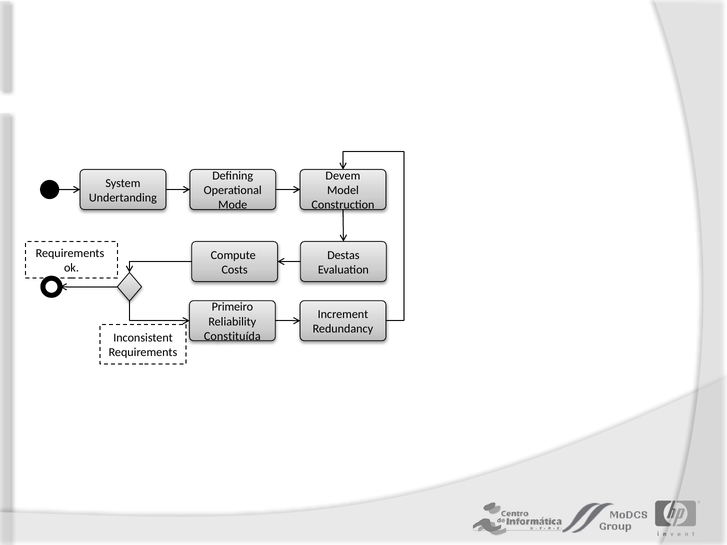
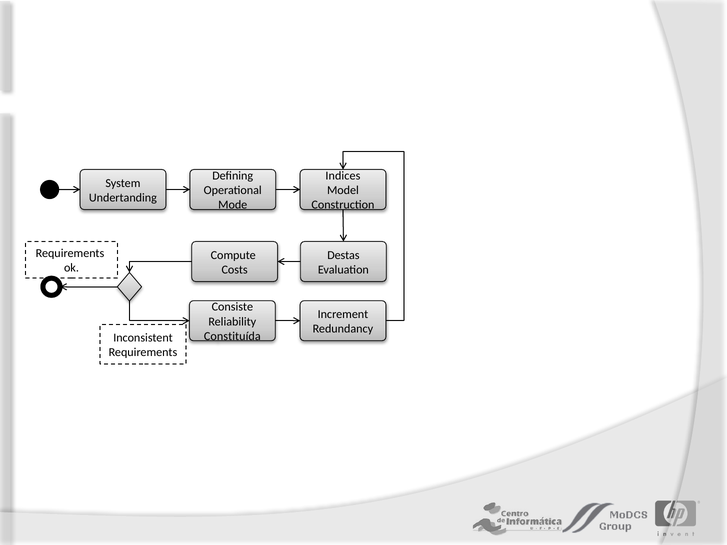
Devem: Devem -> Indices (343, 176)
Primeiro: Primeiro -> Consiste (232, 307)
